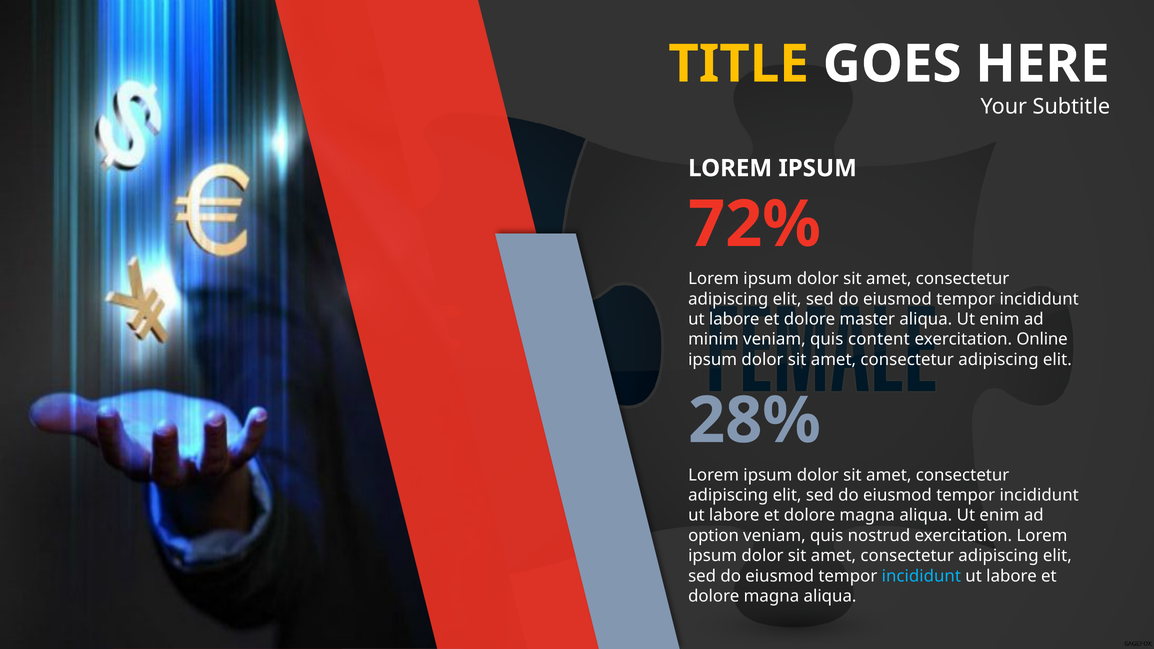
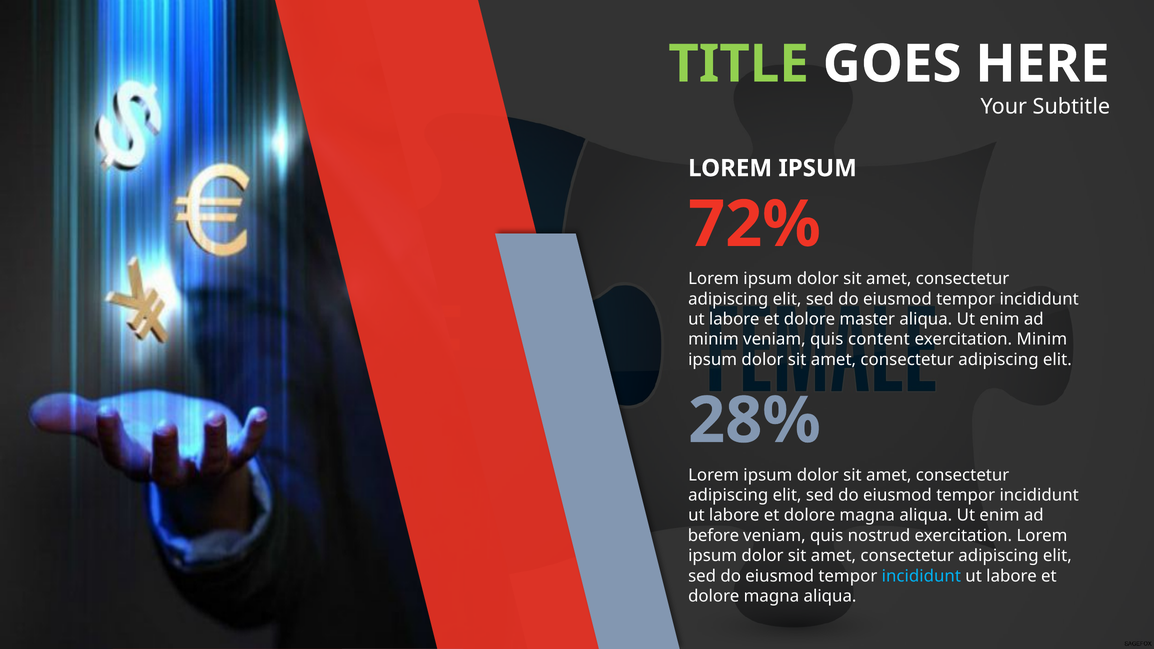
TITLE colour: yellow -> light green (739, 64)
exercitation Online: Online -> Minim (1042, 339)
option: option -> before (714, 536)
